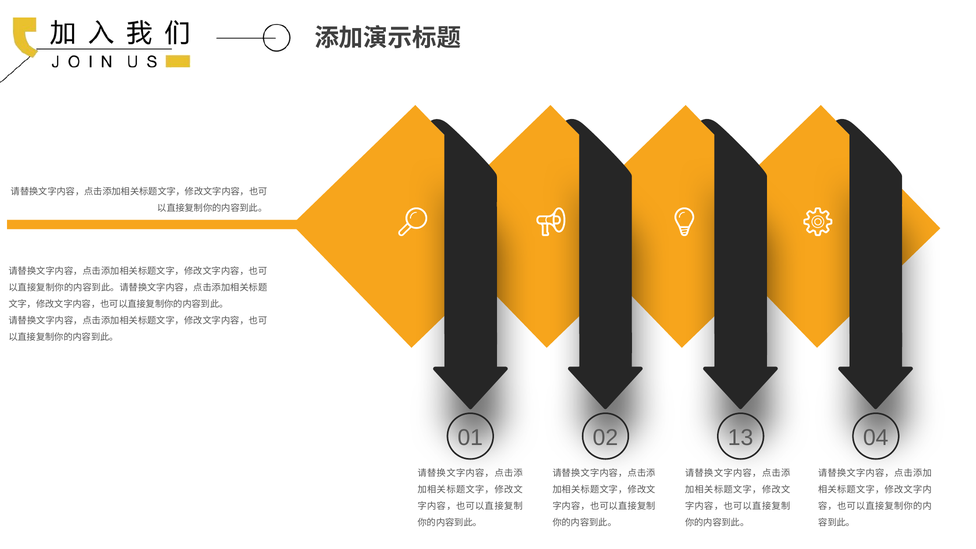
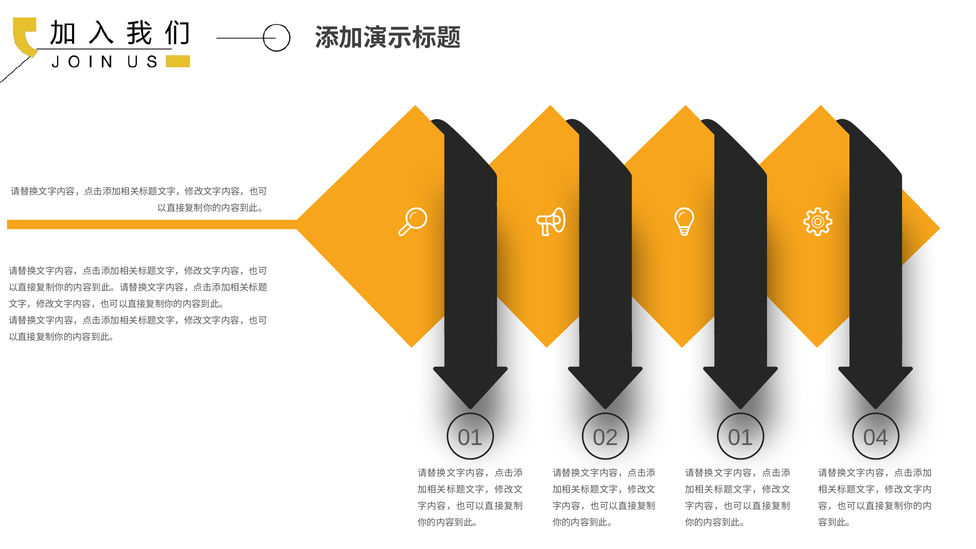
02 13: 13 -> 01 (741, 438)
